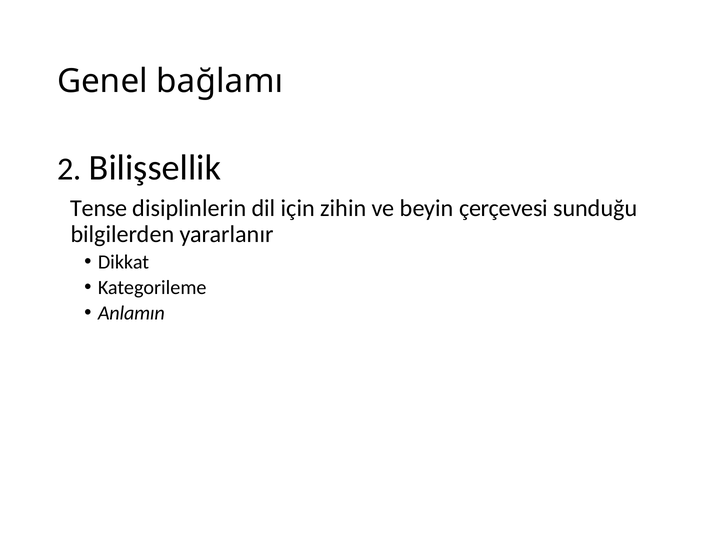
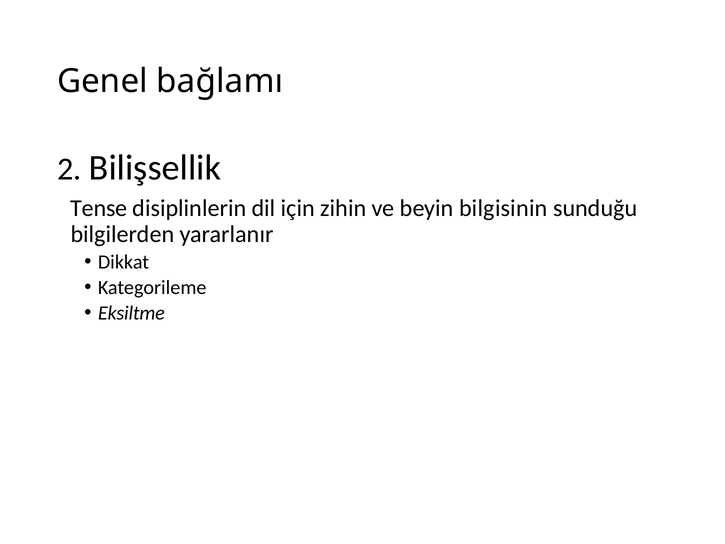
çerçevesi: çerçevesi -> bilgisinin (503, 208)
Anlamın: Anlamın -> Eksiltme (131, 313)
